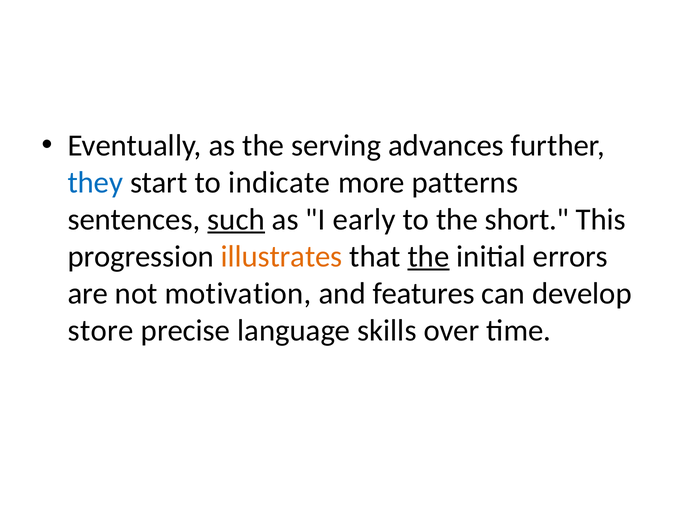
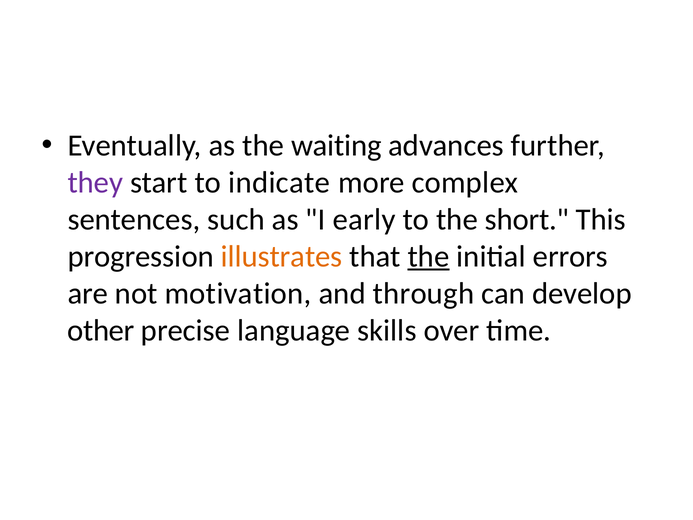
serving: serving -> waiting (336, 145)
they colour: blue -> purple (95, 182)
patterns: patterns -> complex (465, 182)
such underline: present -> none (236, 219)
features: features -> through (424, 293)
store: store -> other (101, 330)
